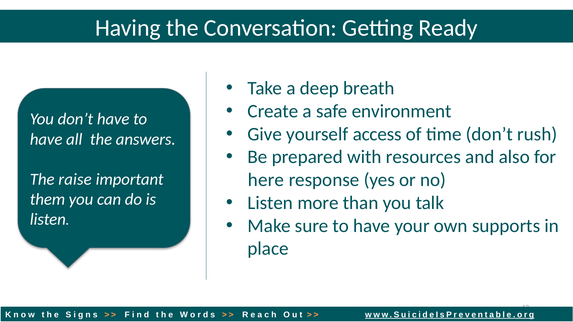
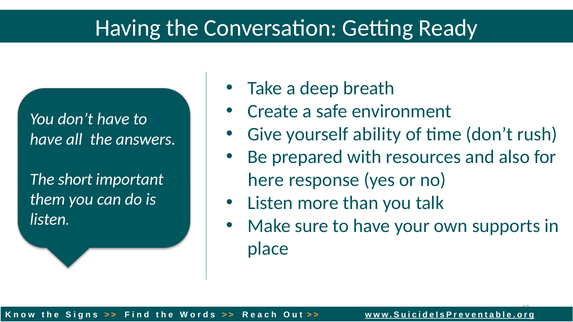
access: access -> ability (377, 134)
raise: raise -> short (75, 179)
